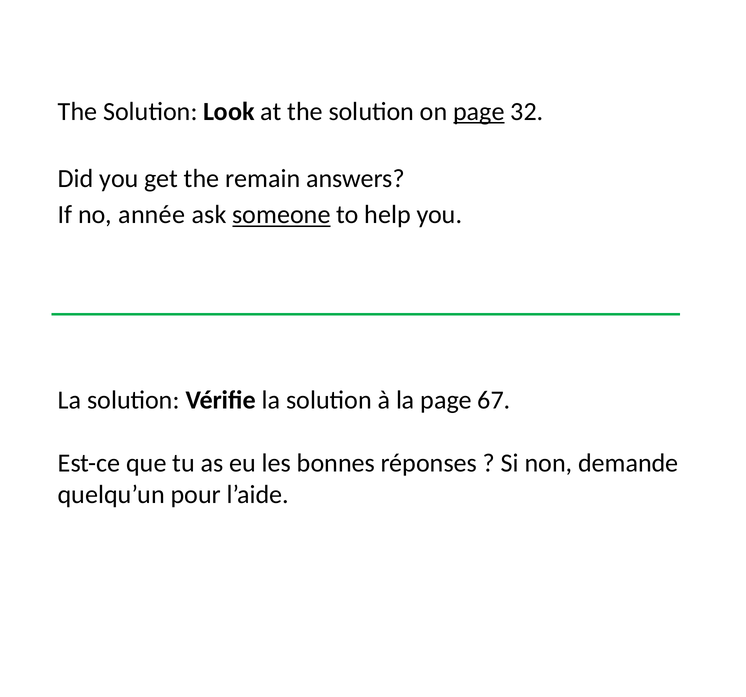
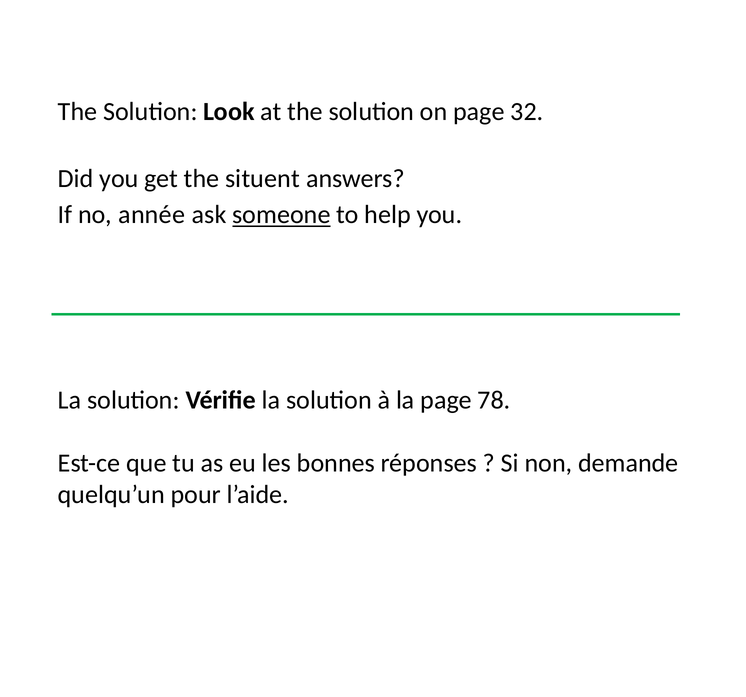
page underline: present -> none (479, 112)
remain: remain -> situent (263, 179)
67: 67 -> 78 (494, 400)
